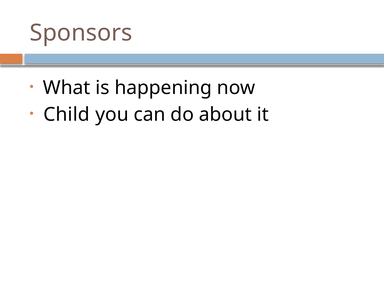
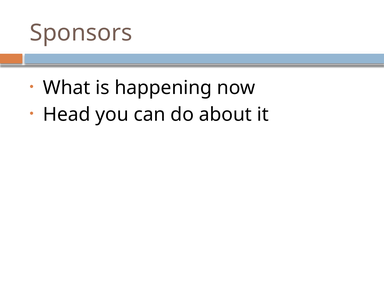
Child: Child -> Head (67, 114)
